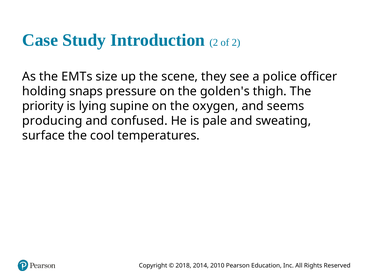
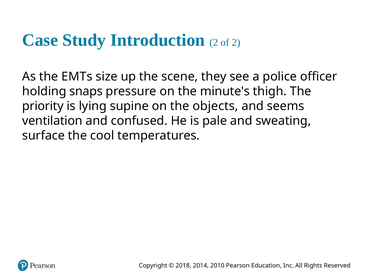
golden's: golden's -> minute's (225, 92)
oxygen: oxygen -> objects (215, 106)
producing: producing -> ventilation (52, 121)
